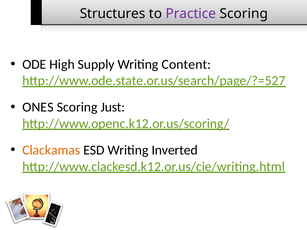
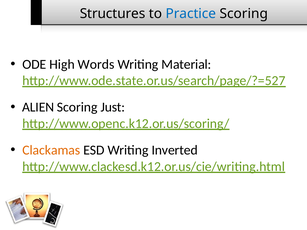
Practice colour: purple -> blue (191, 14)
Supply: Supply -> Words (96, 64)
Content: Content -> Material (186, 64)
ONES: ONES -> ALIEN (38, 107)
